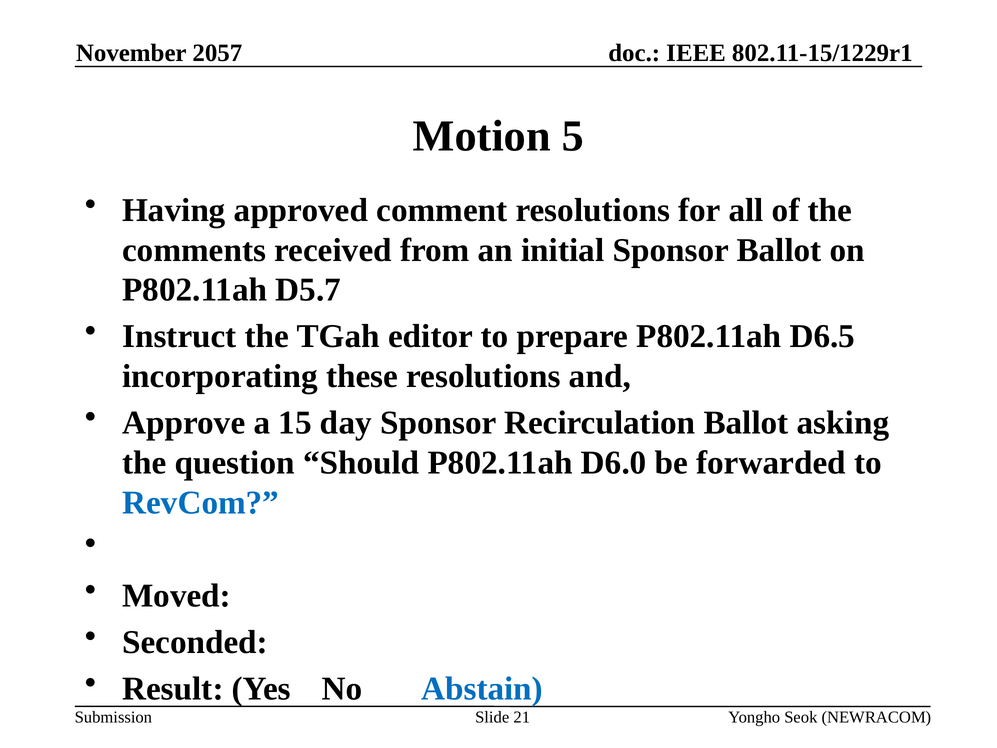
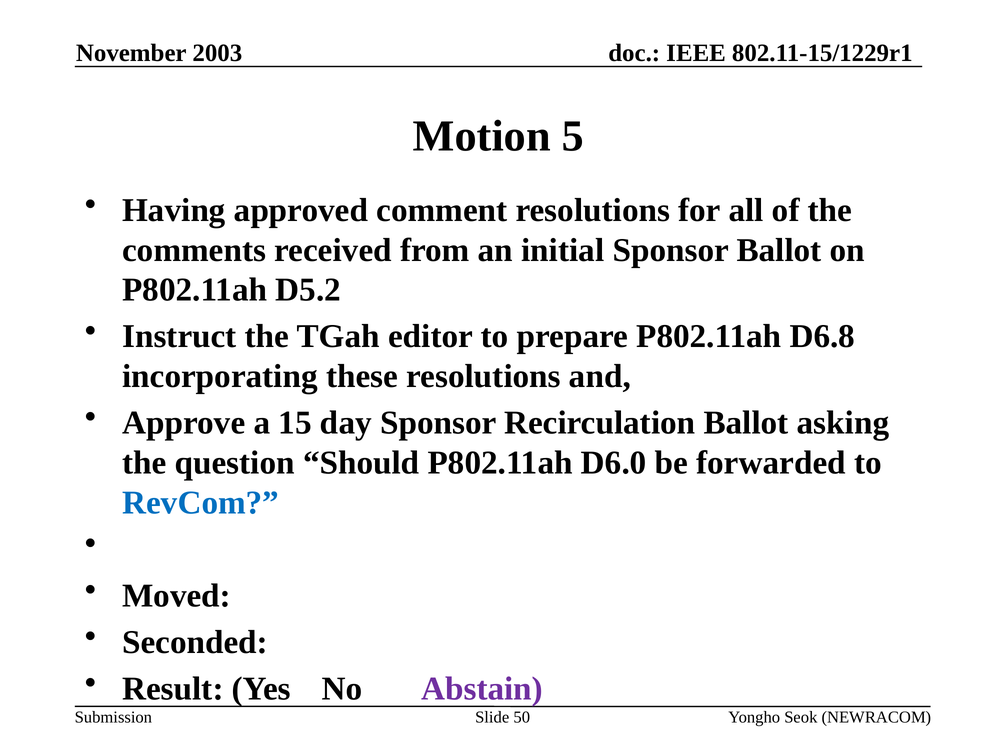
2057: 2057 -> 2003 (217, 53)
D5.7: D5.7 -> D5.2 (308, 290)
D6.5: D6.5 -> D6.8 (822, 336)
Abstain colour: blue -> purple (482, 689)
21: 21 -> 50 (522, 717)
